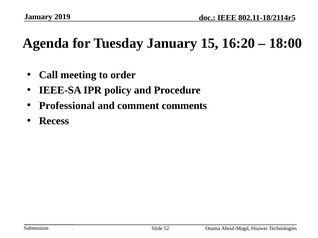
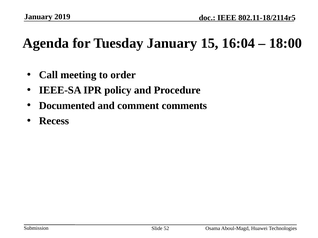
16:20: 16:20 -> 16:04 (238, 43)
Professional: Professional -> Documented (67, 106)
